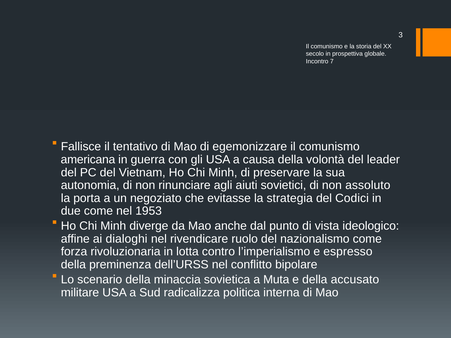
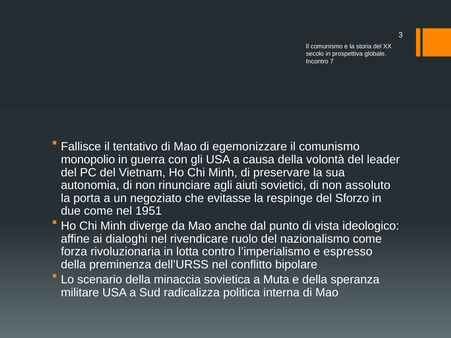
americana: americana -> monopolio (88, 160)
strategia: strategia -> respinge (290, 198)
Codici: Codici -> Sforzo (352, 198)
1953: 1953 -> 1951 (149, 211)
accusato: accusato -> speranza (355, 280)
